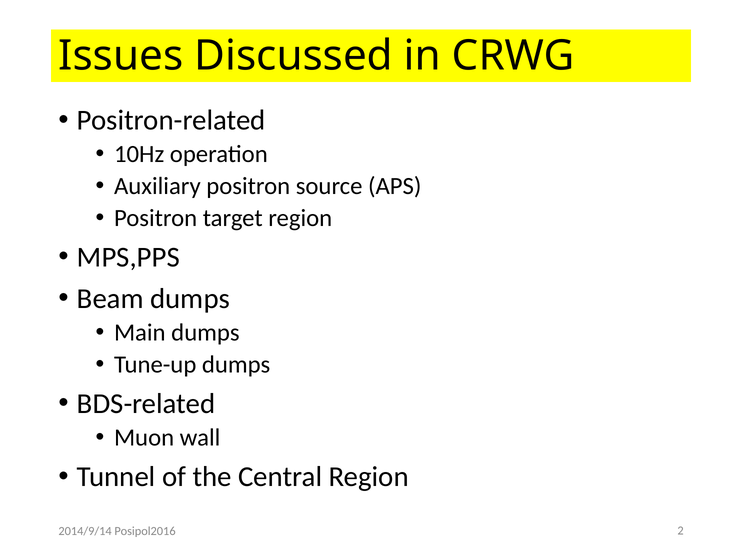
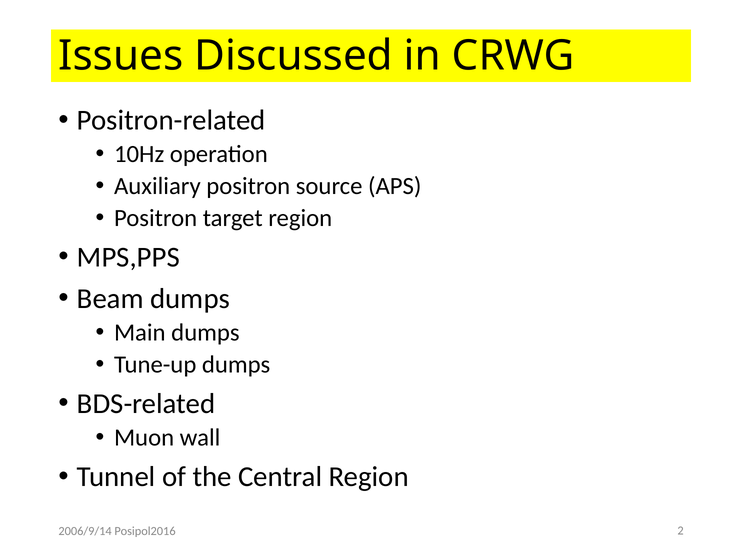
2014/9/14: 2014/9/14 -> 2006/9/14 (85, 531)
